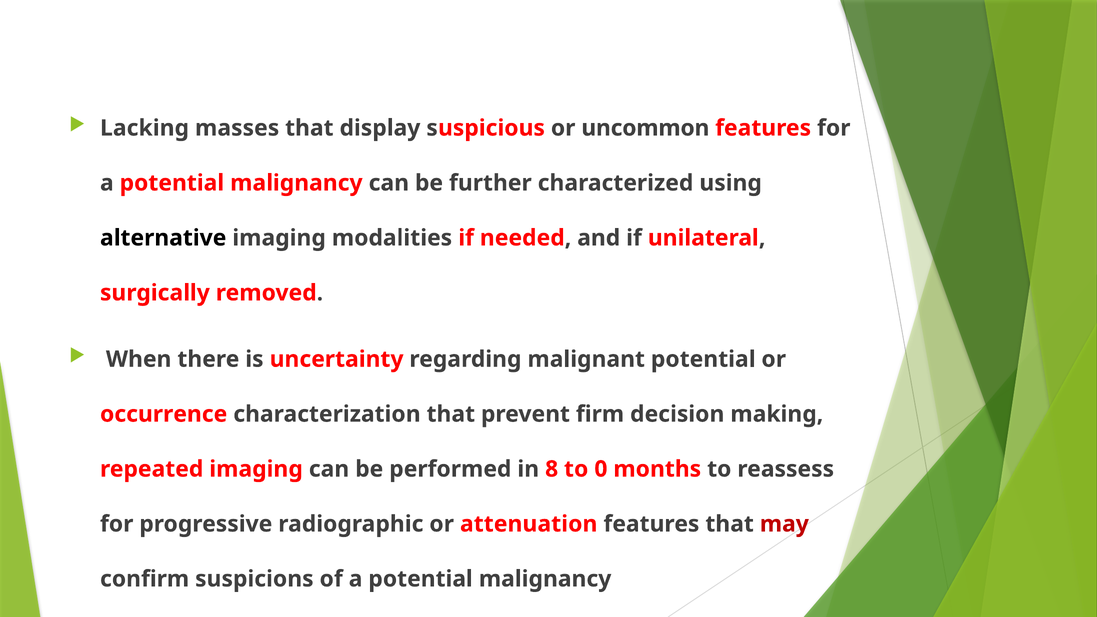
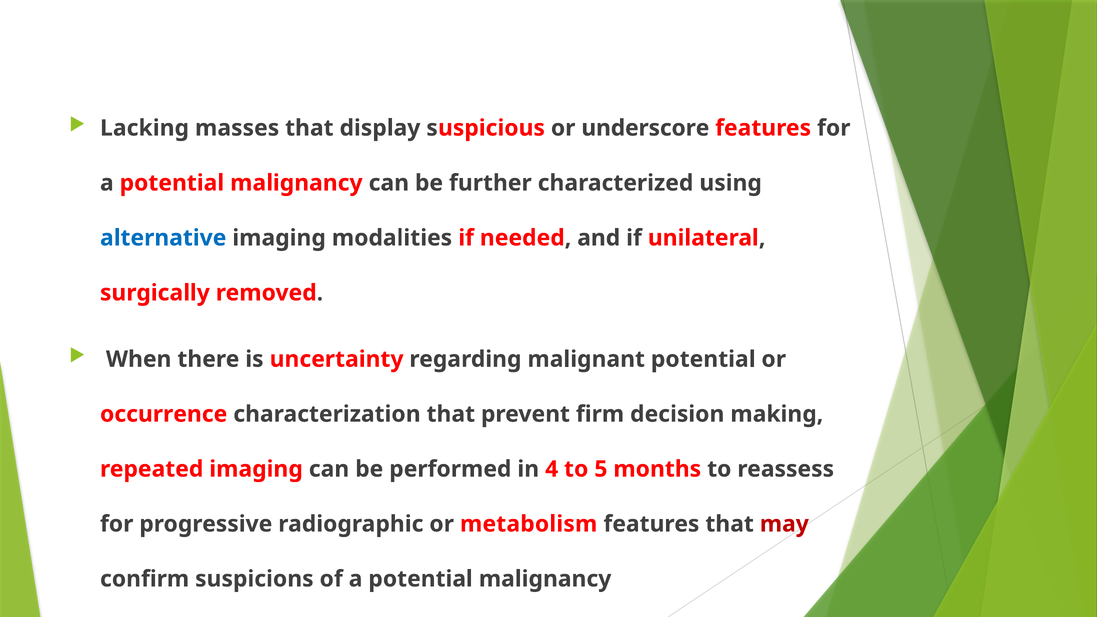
uncommon: uncommon -> underscore (645, 128)
alternative colour: black -> blue (163, 238)
8: 8 -> 4 (552, 469)
0: 0 -> 5 (601, 469)
attenuation: attenuation -> metabolism (529, 524)
